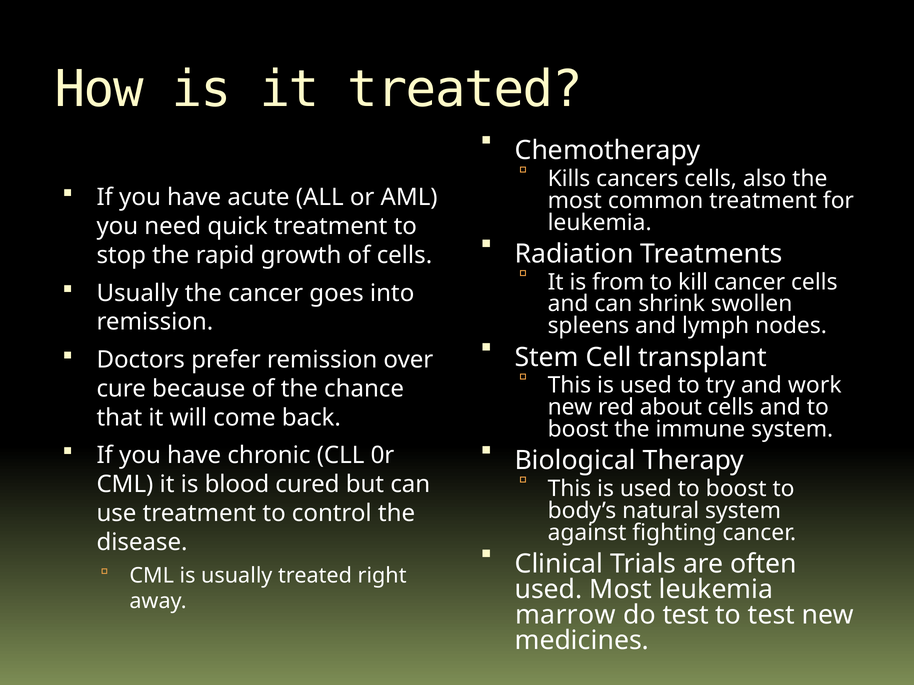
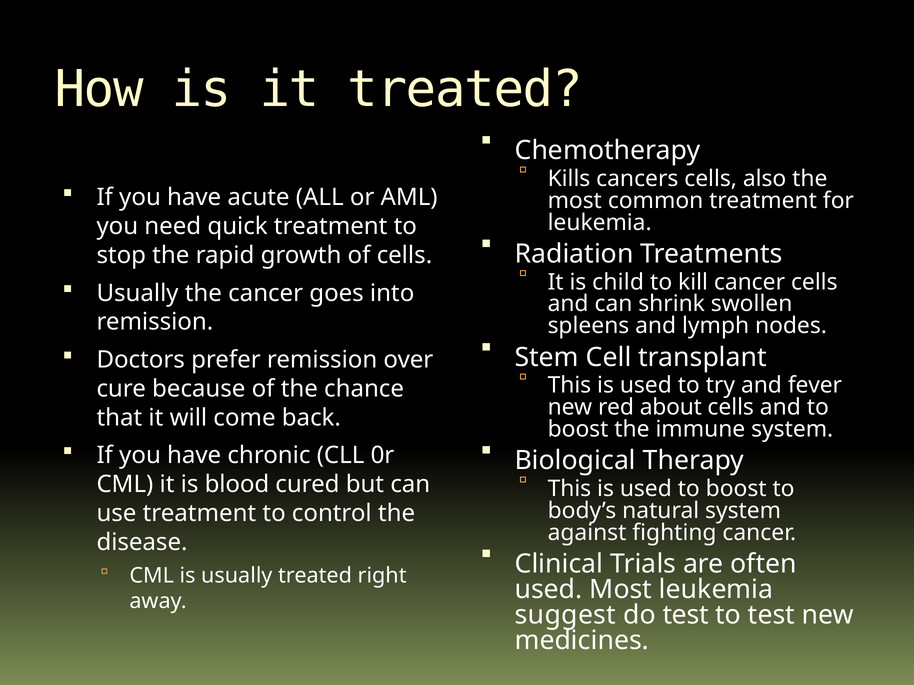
from: from -> child (618, 282)
work: work -> fever (815, 386)
marrow: marrow -> suggest (565, 615)
